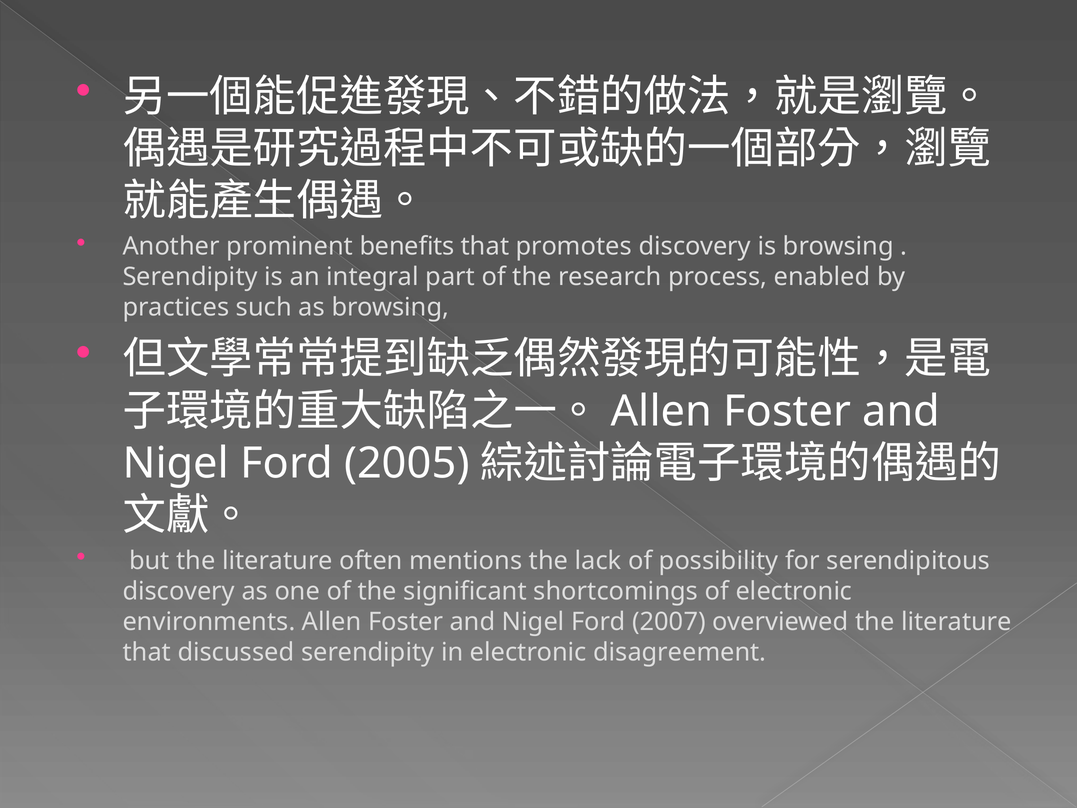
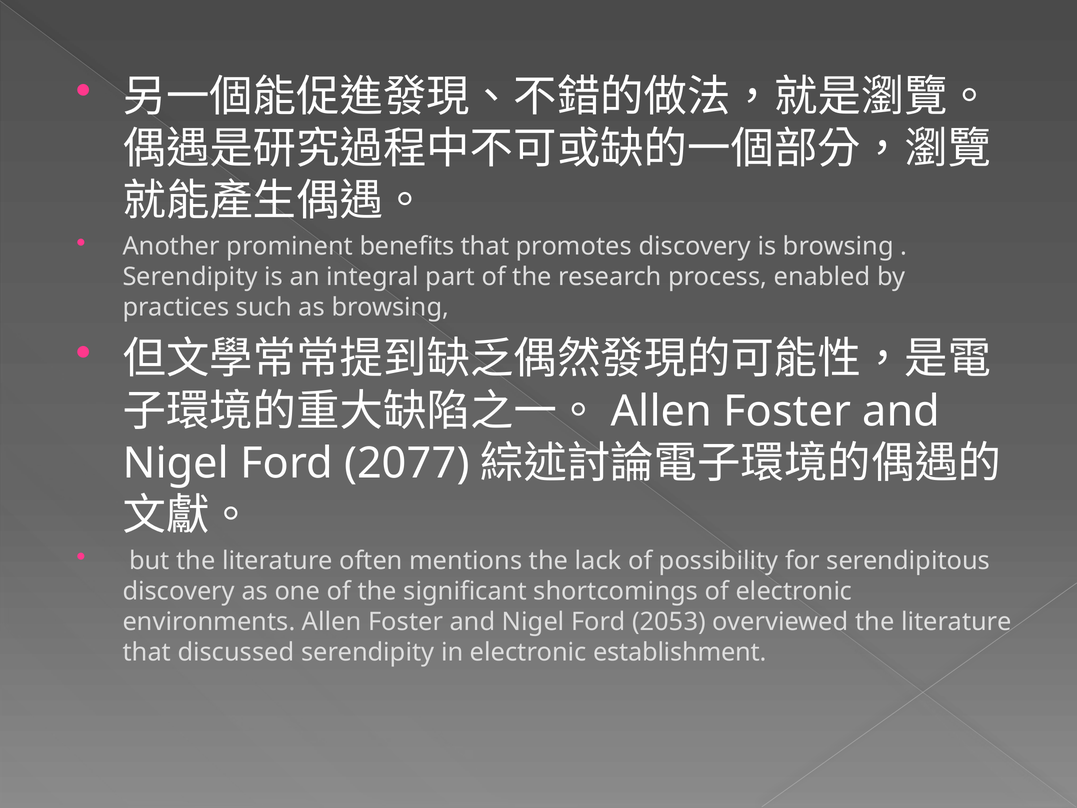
2005: 2005 -> 2077 (407, 463)
2007: 2007 -> 2053 (669, 622)
disagreement: disagreement -> establishment (680, 652)
